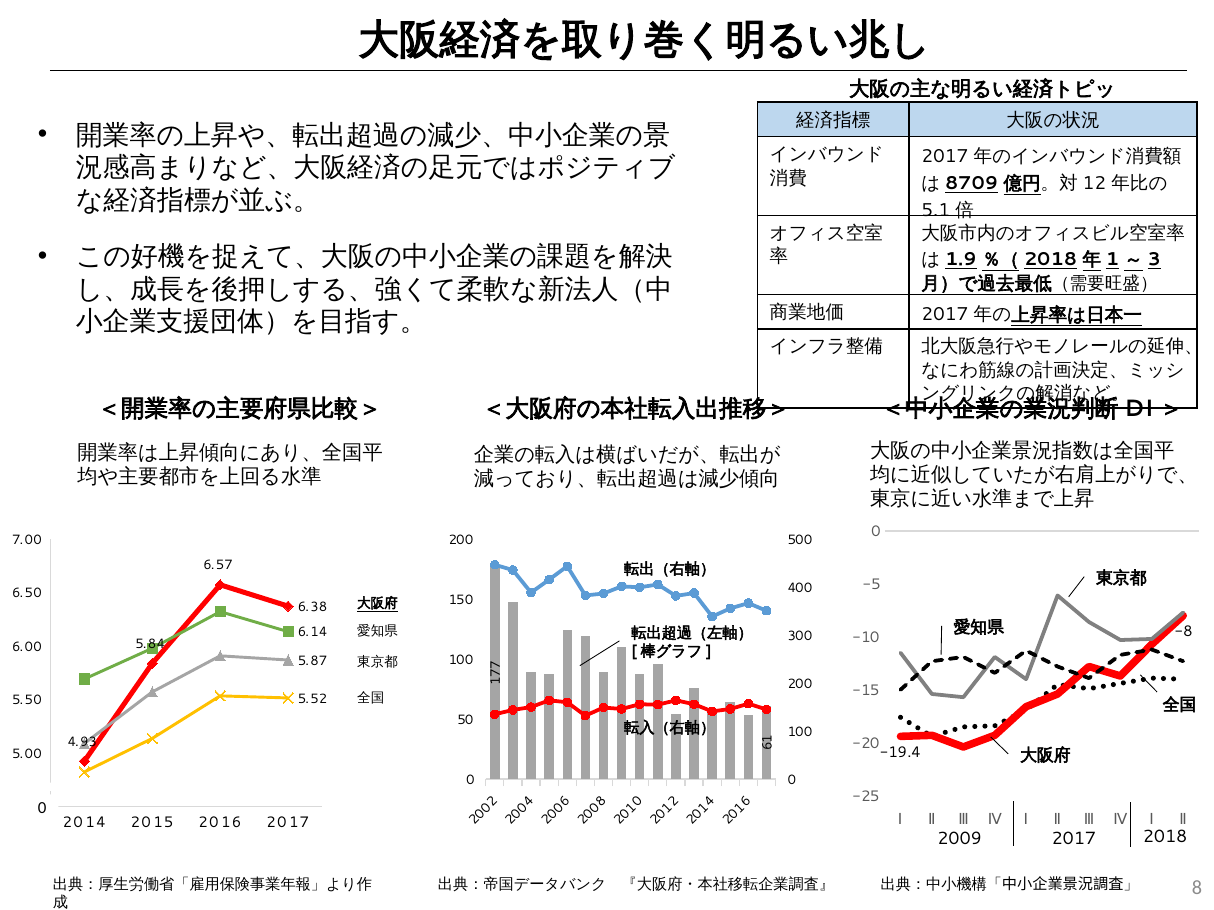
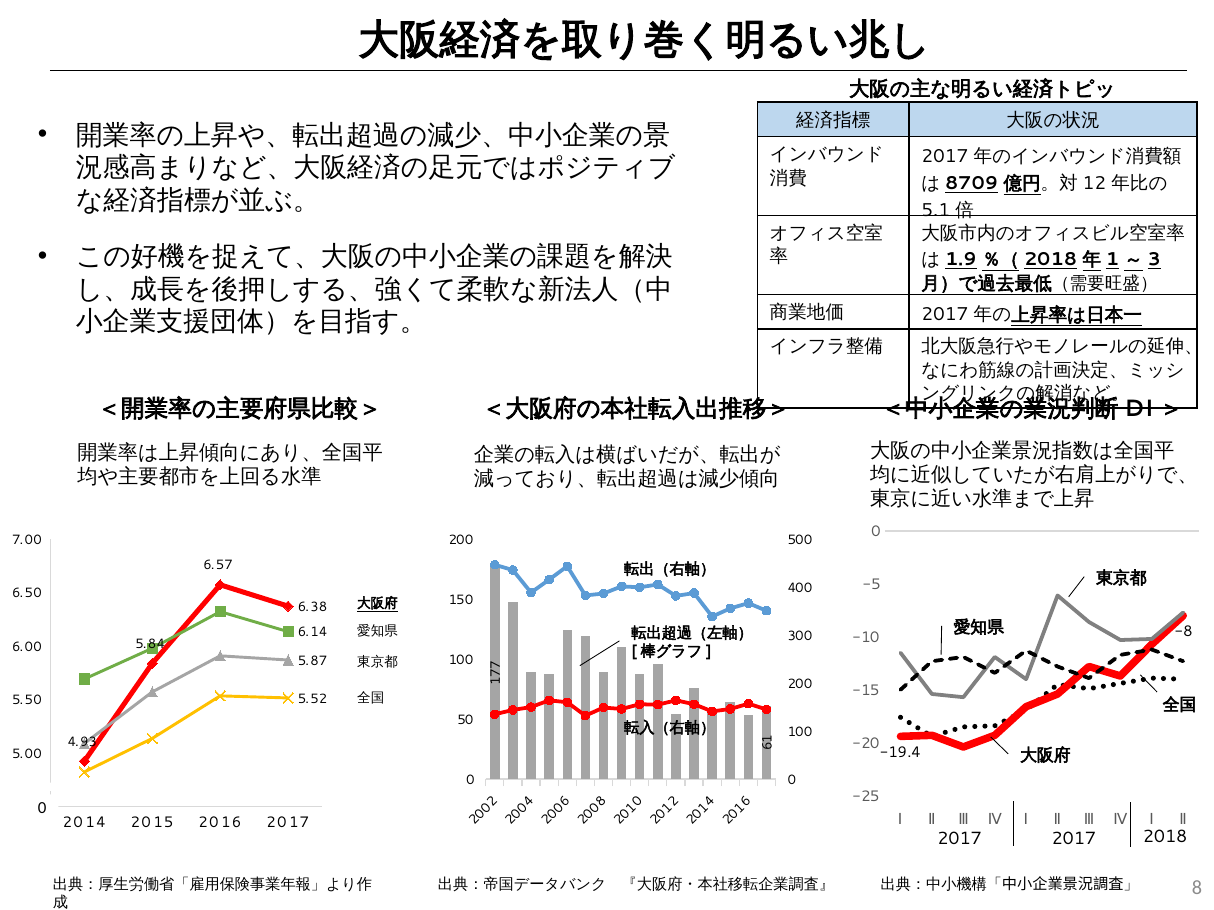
2009: 2009 -> 2017 (960, 840)
